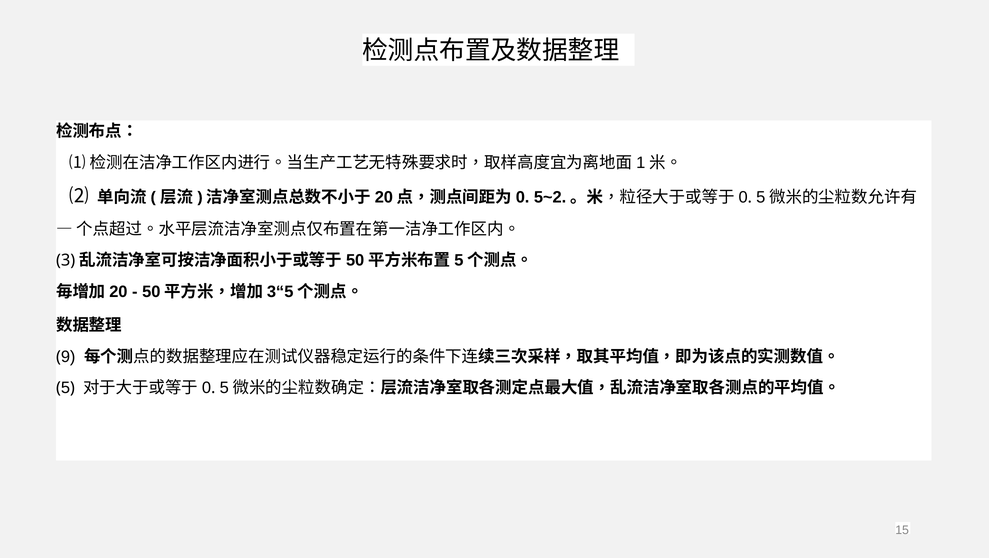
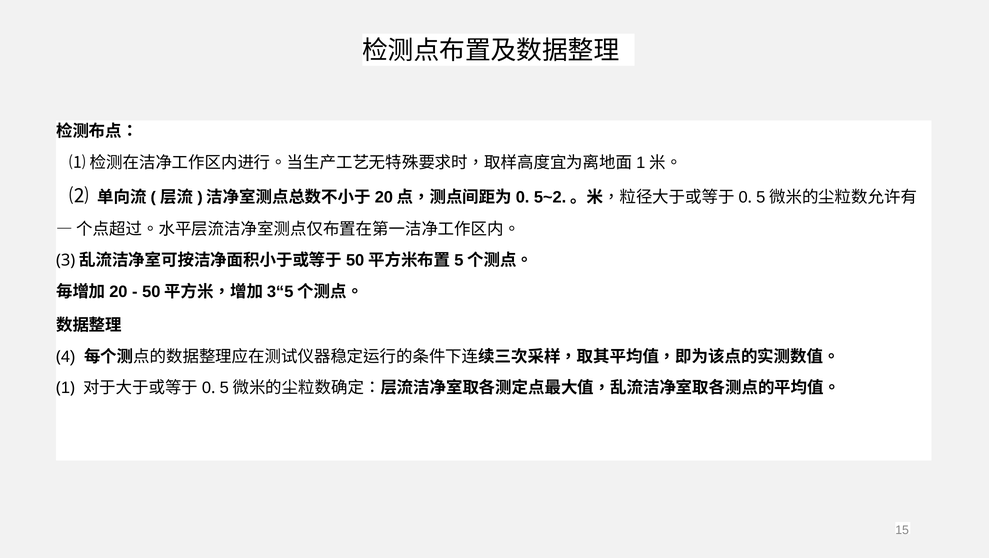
9: 9 -> 4 (68, 356)
5: 5 -> 1 (65, 388)
